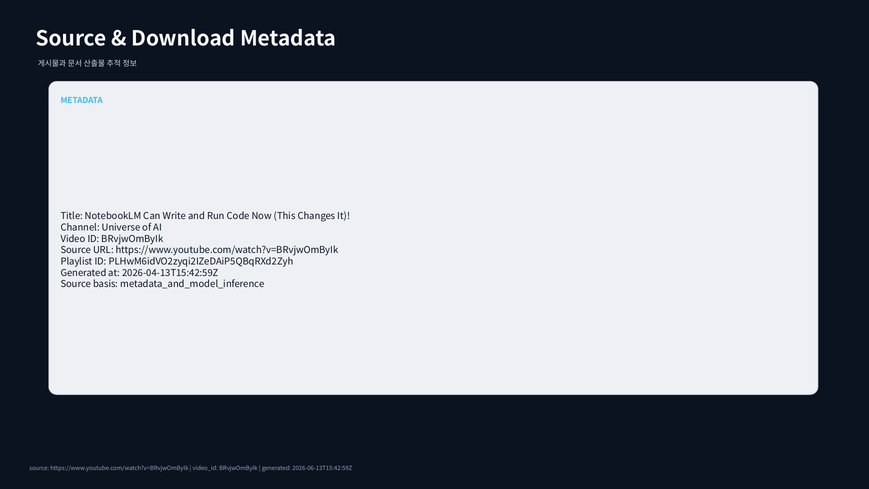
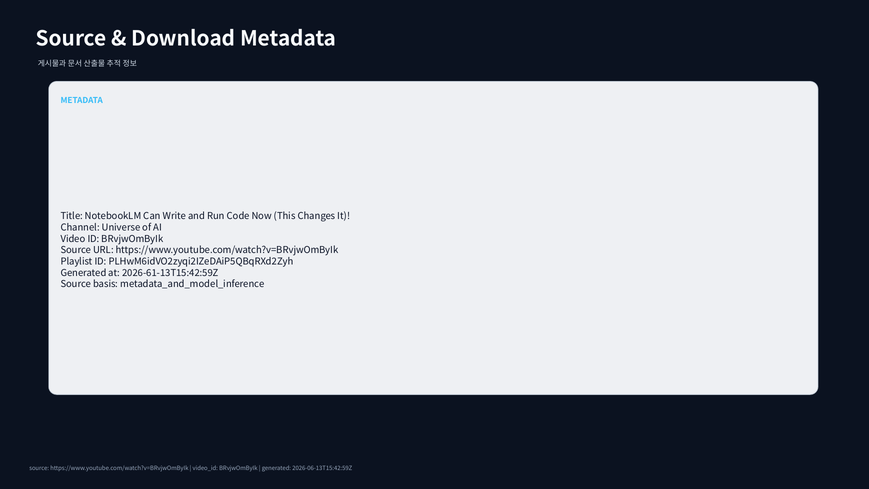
2026-04-13T15:42:59Z: 2026-04-13T15:42:59Z -> 2026-61-13T15:42:59Z (170, 273)
